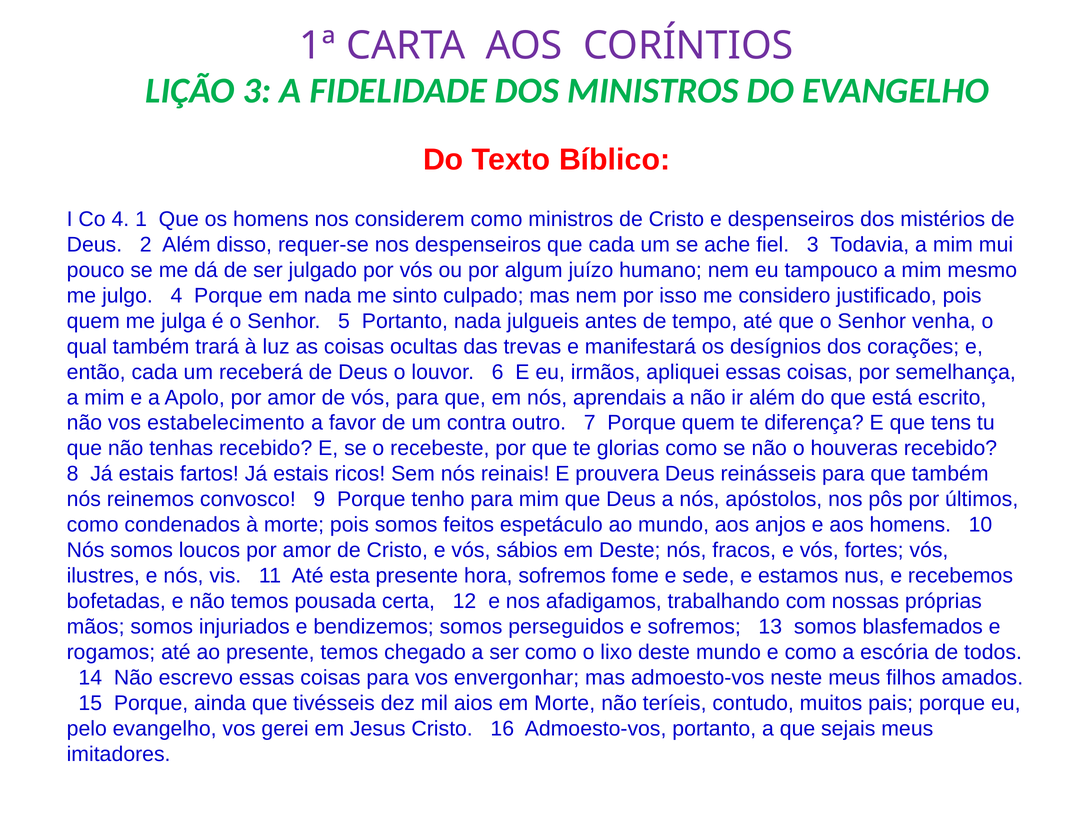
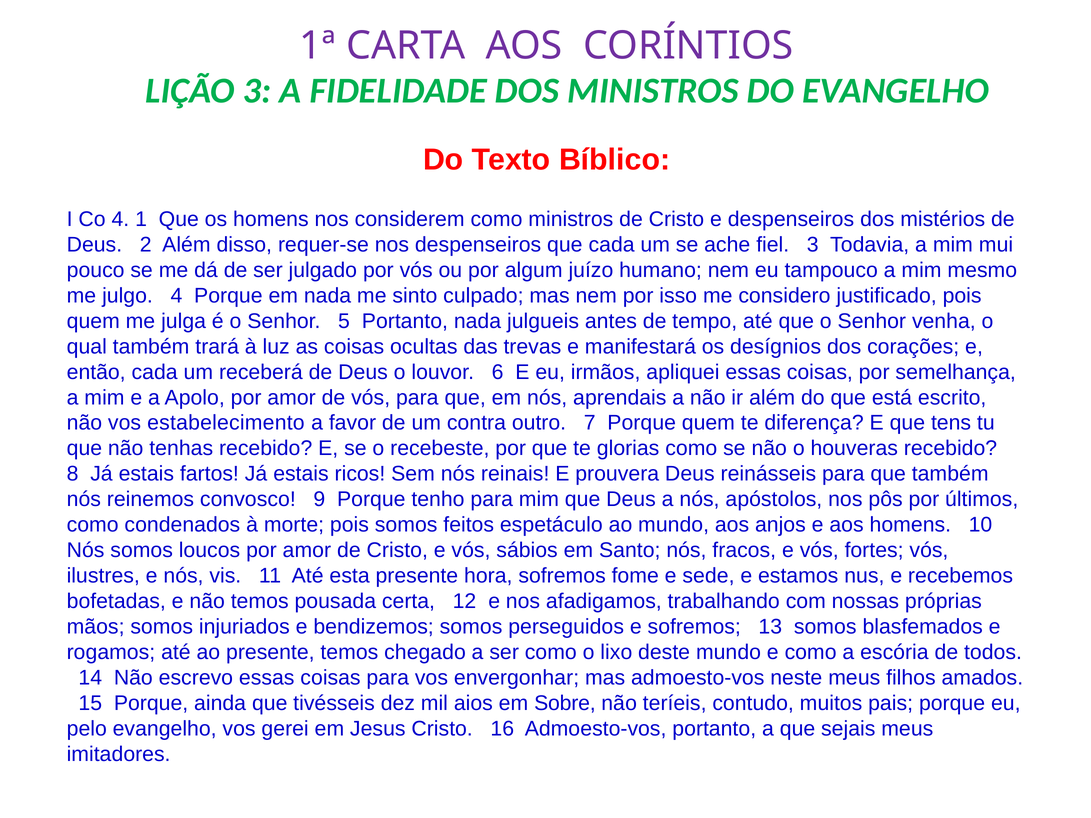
em Deste: Deste -> Santo (630, 550)
em Morte: Morte -> Sobre (565, 703)
